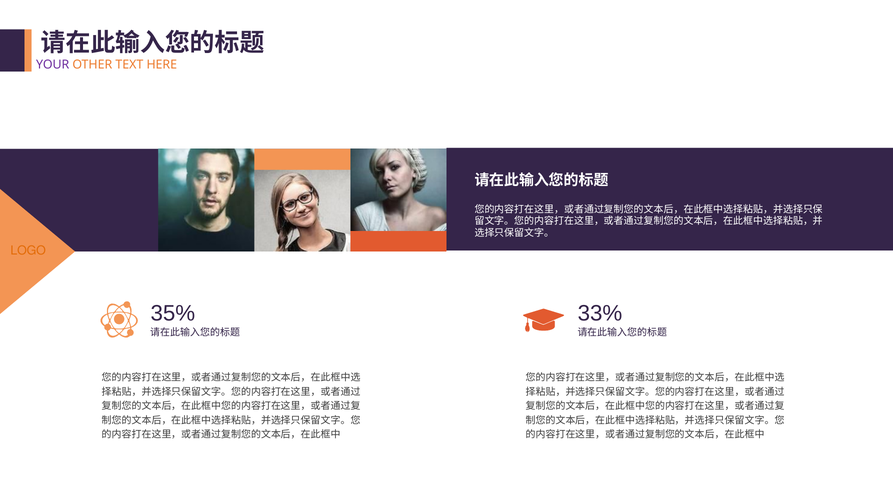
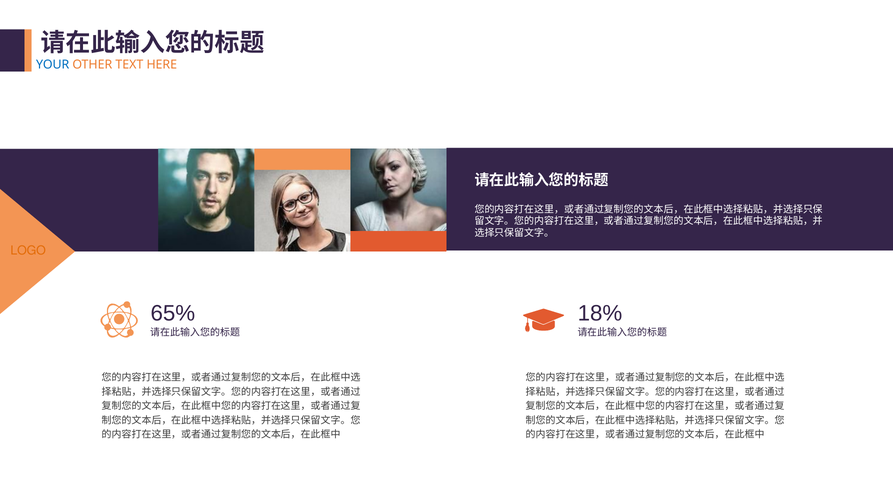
YOUR colour: purple -> blue (53, 65)
35%: 35% -> 65% (173, 313)
33%: 33% -> 18% (600, 313)
